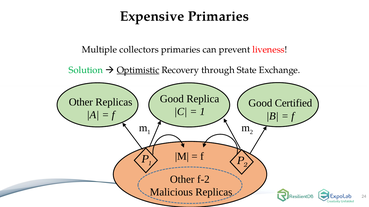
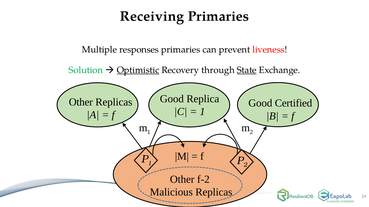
Expensive: Expensive -> Receiving (152, 16)
collectors: collectors -> responses (139, 50)
State underline: none -> present (247, 70)
